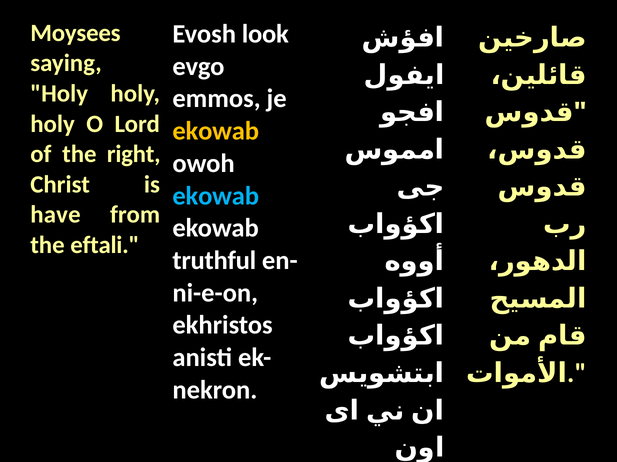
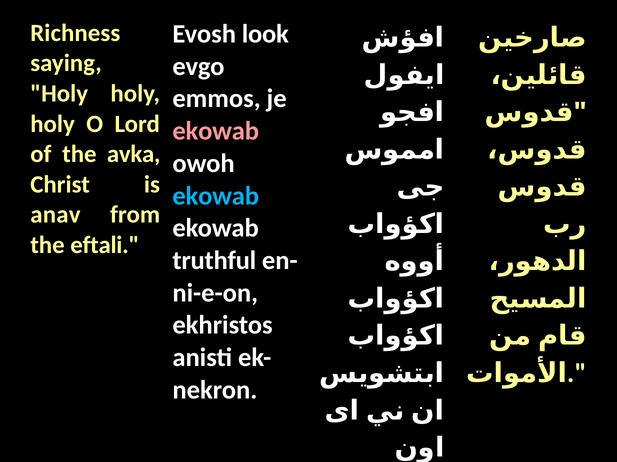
Moysees: Moysees -> Richness (75, 33)
ekowab colour: yellow -> pink (216, 131)
right: right -> avka (134, 154)
have: have -> anav (55, 215)
